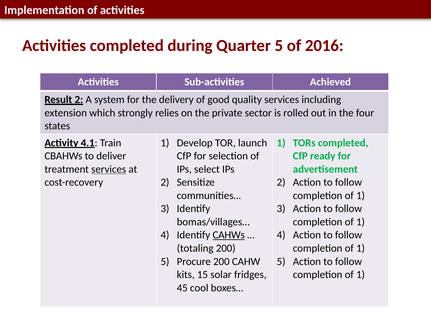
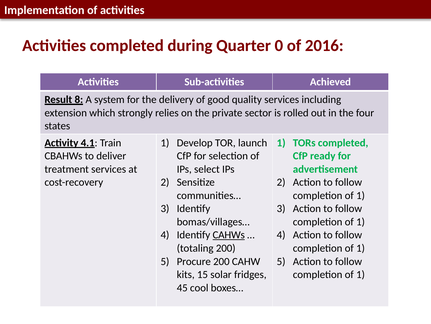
Quarter 5: 5 -> 0 (279, 46)
Result 2: 2 -> 8 (79, 99)
services underline: present -> none (109, 169)
